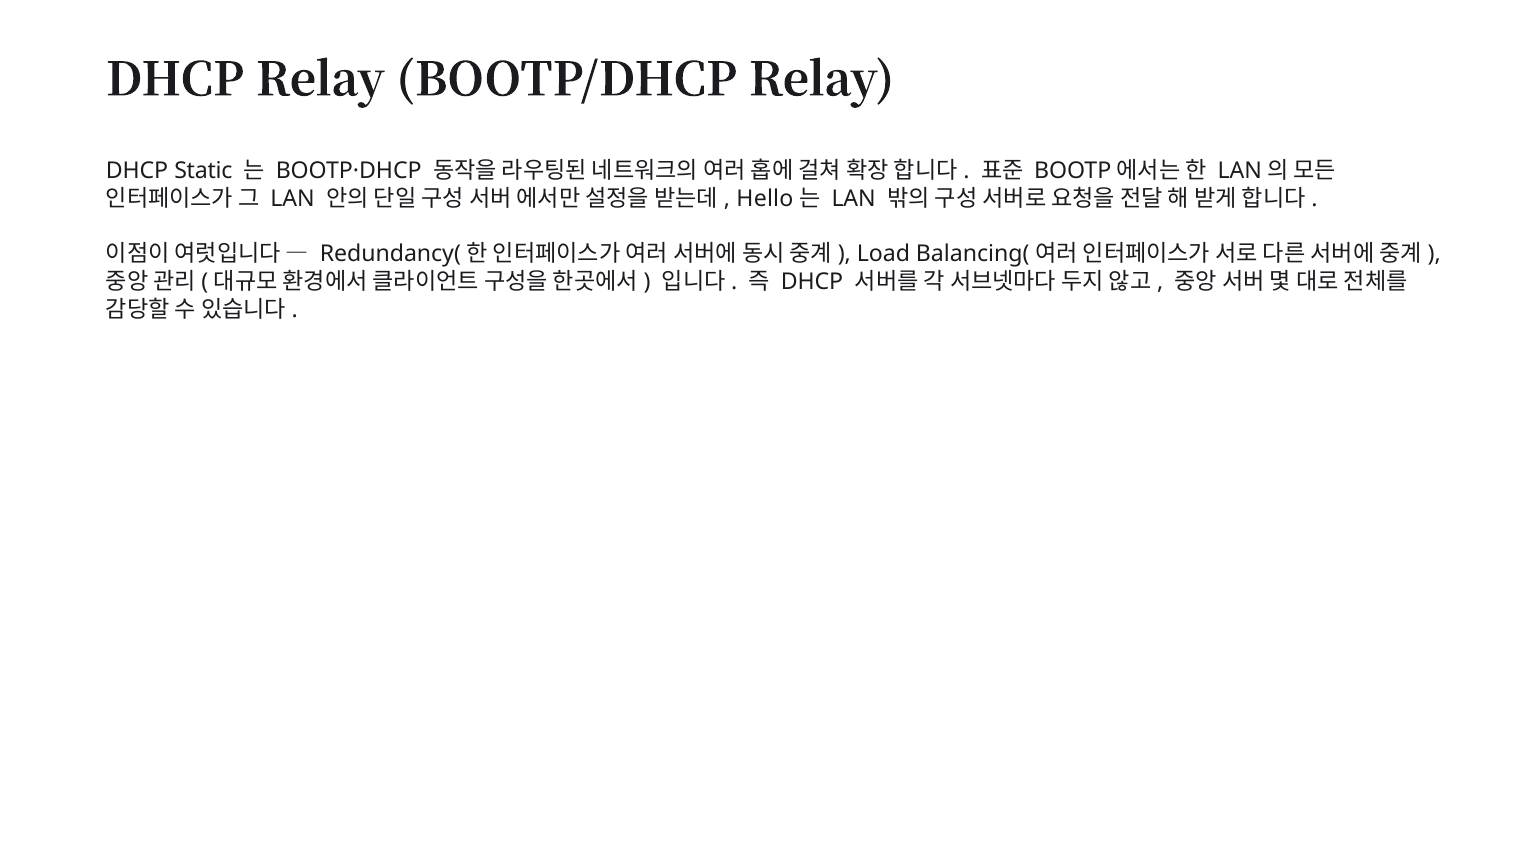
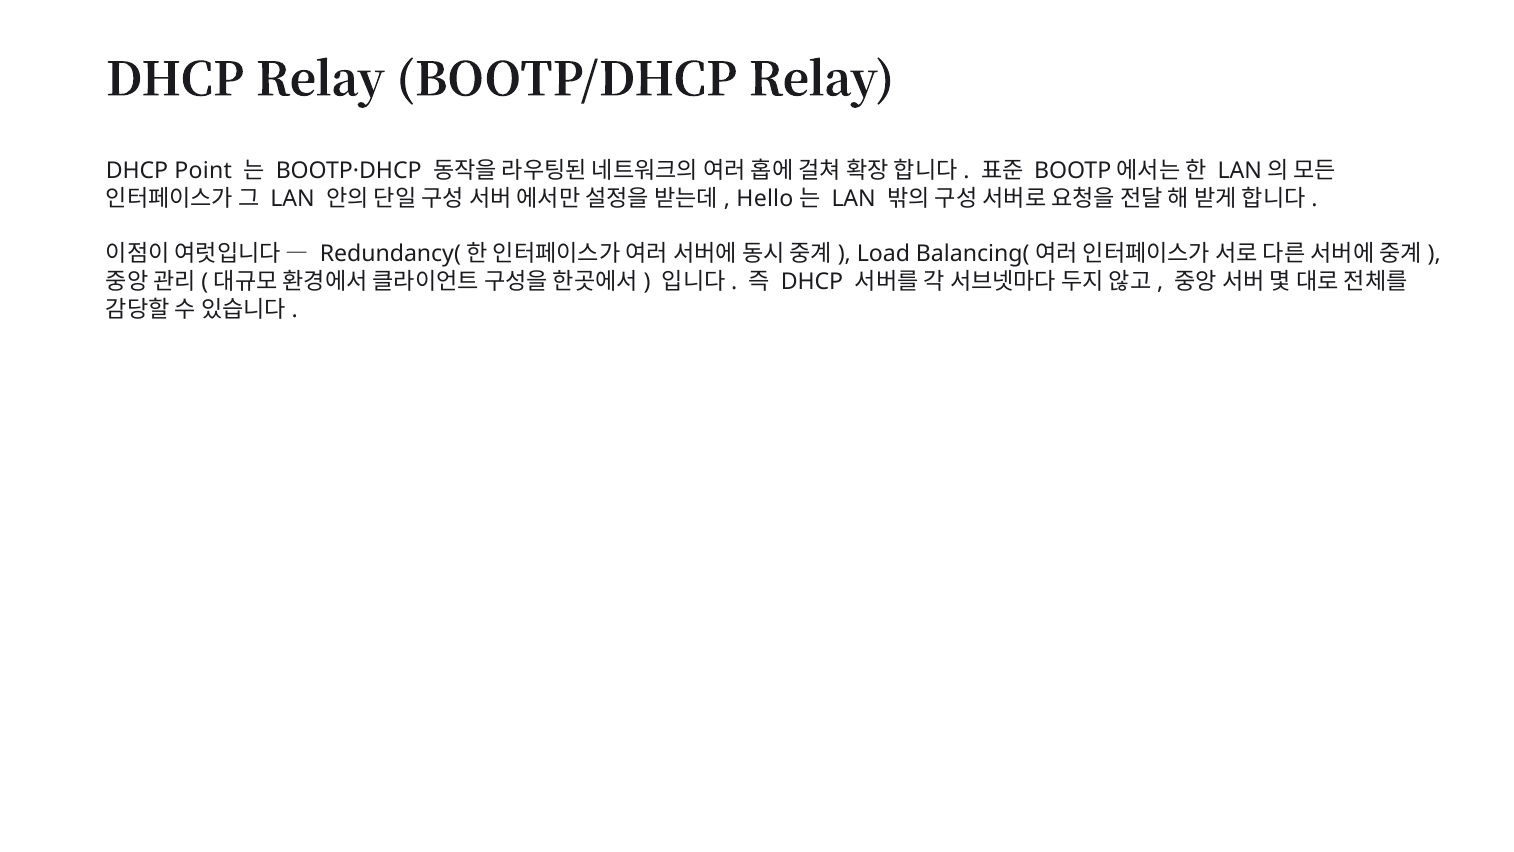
Static: Static -> Point (203, 171)
